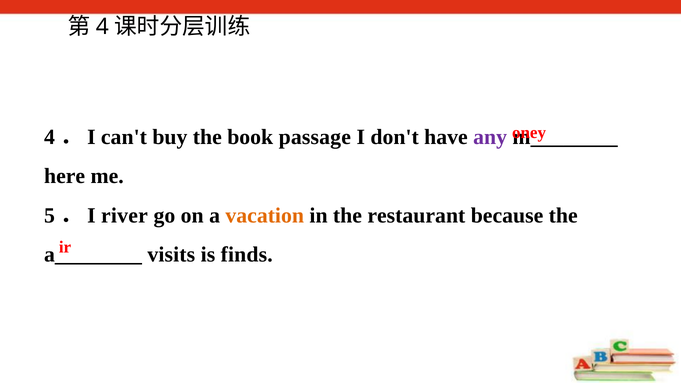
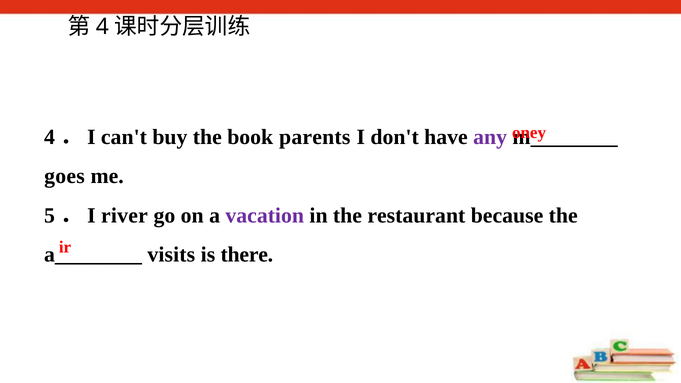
passage: passage -> parents (315, 137)
here: here -> goes (64, 176)
vacation colour: orange -> purple (265, 215)
finds: finds -> there (247, 255)
